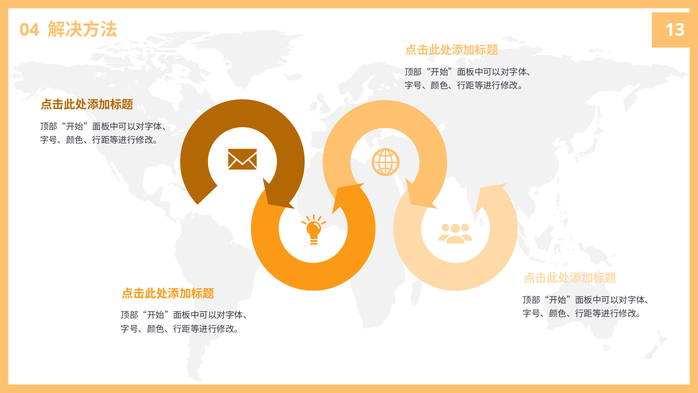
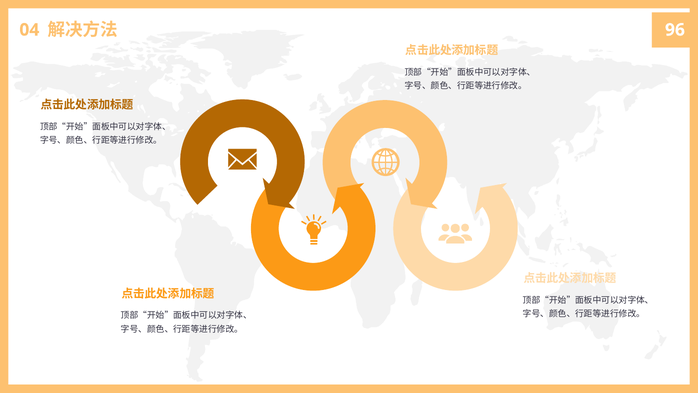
13: 13 -> 96 (675, 30)
